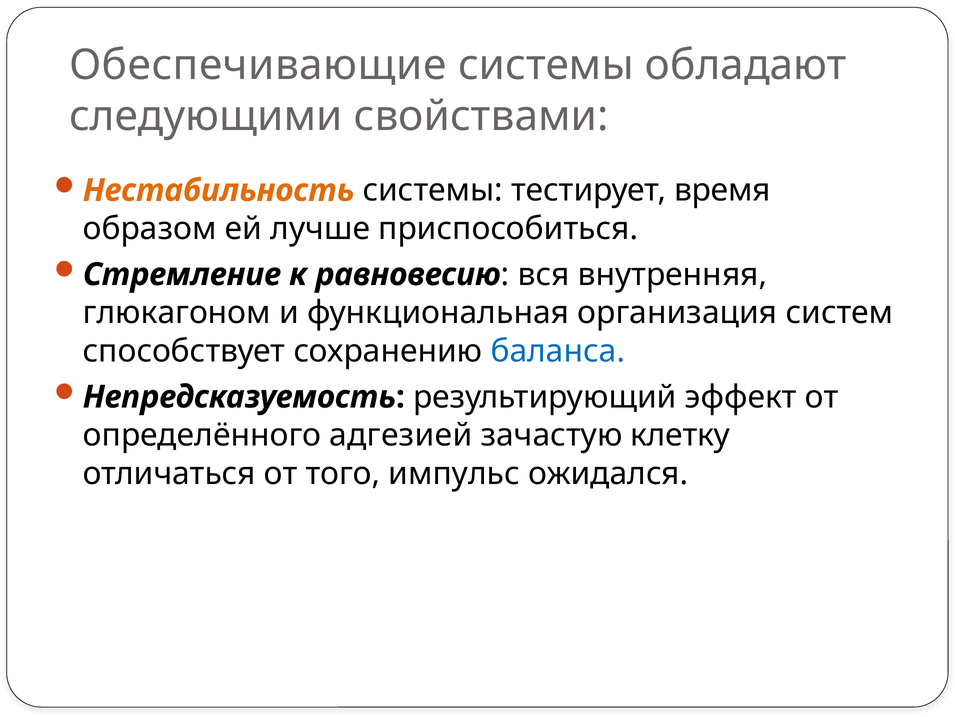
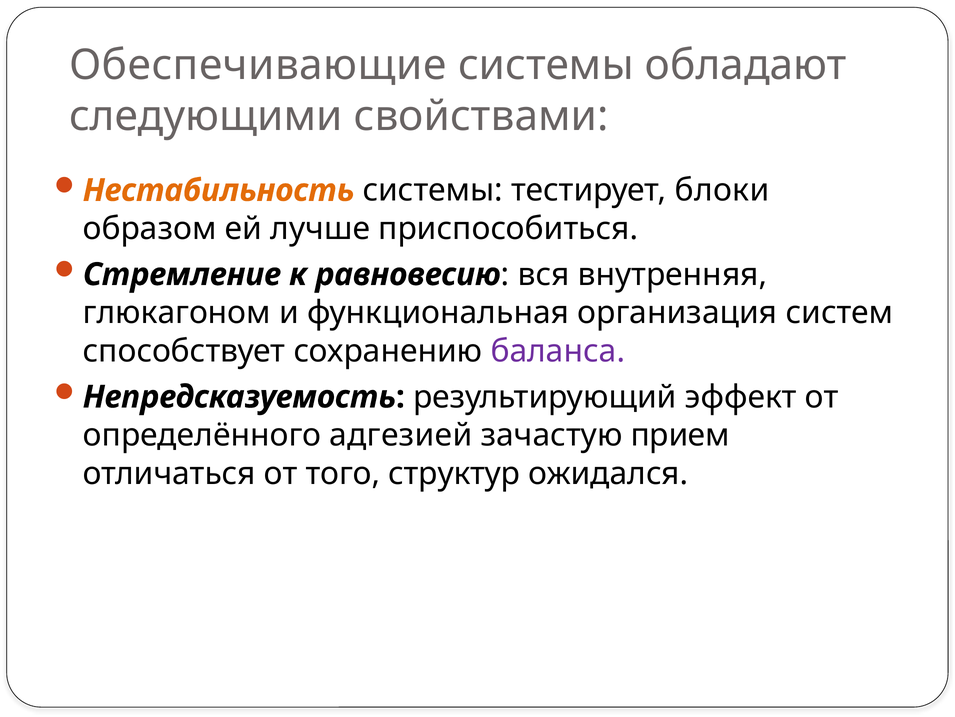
время: время -> блоки (722, 190)
баланса colour: blue -> purple (558, 351)
клетку: клетку -> прием (680, 435)
импульс: импульс -> структур (454, 473)
